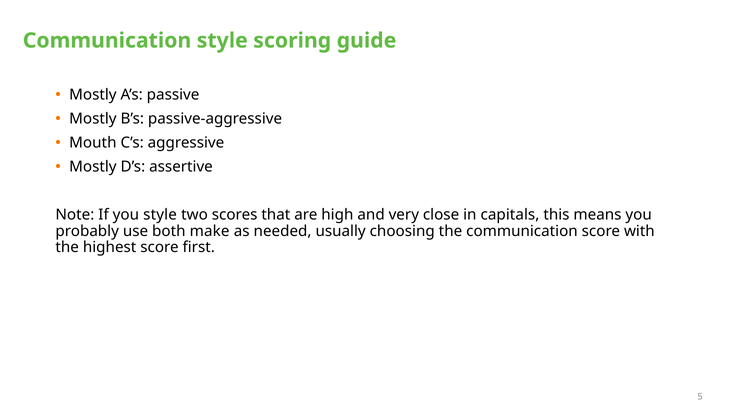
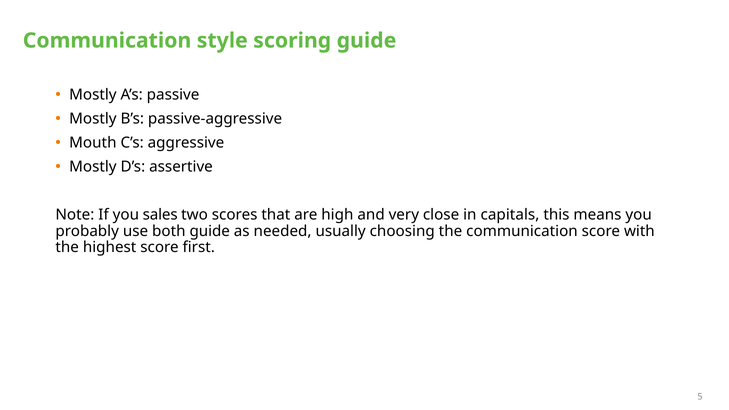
you style: style -> sales (160, 215)
both make: make -> guide (210, 231)
